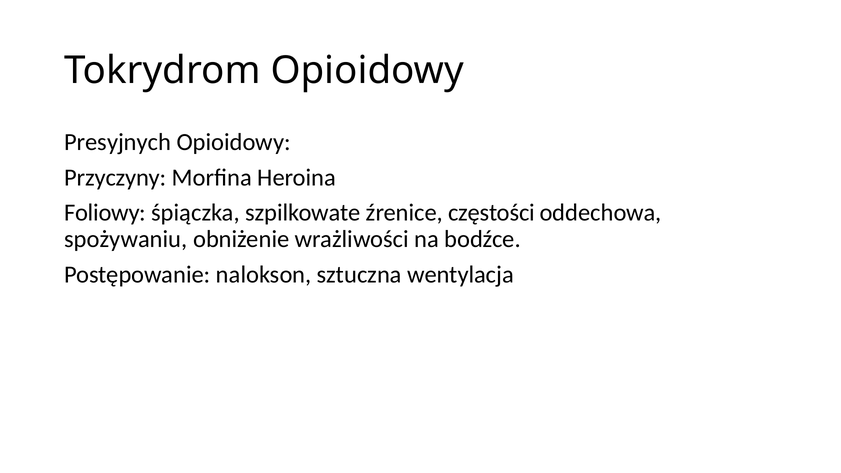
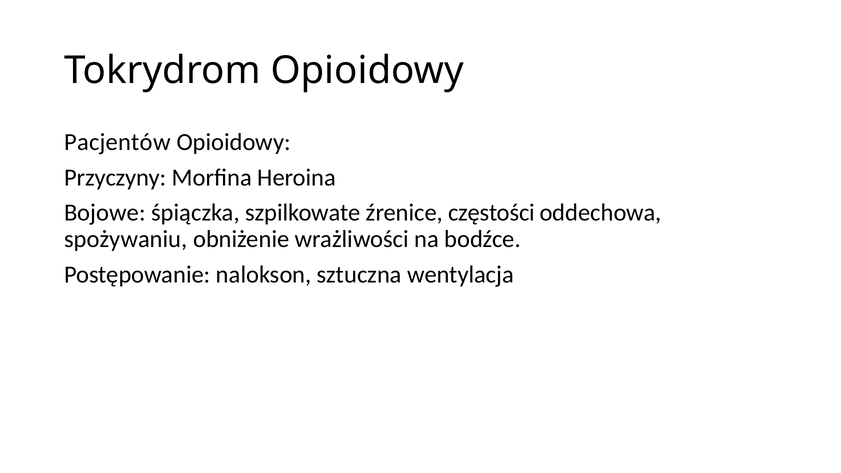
Presyjnych: Presyjnych -> Pacjentów (117, 142)
Foliowy: Foliowy -> Bojowe (105, 213)
